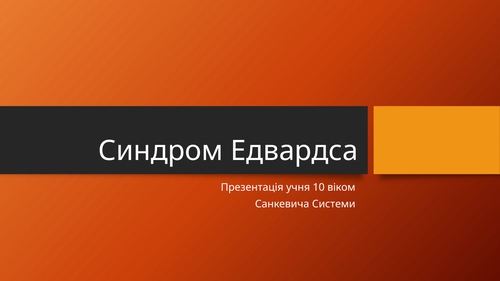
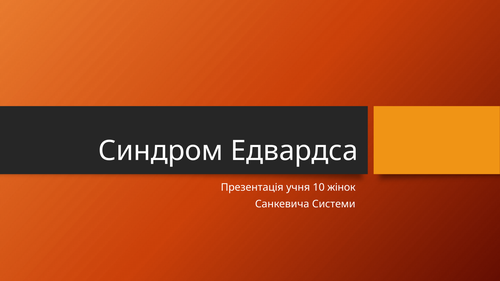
віком: віком -> жінок (341, 188)
